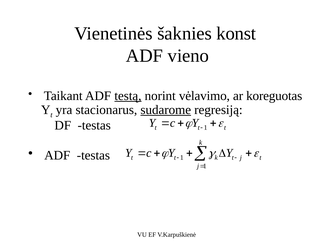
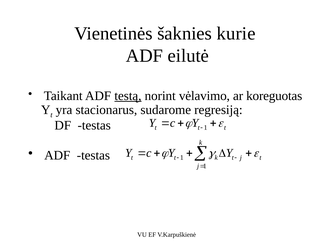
konst: konst -> kurie (236, 33)
vieno: vieno -> eilutė (188, 56)
sudarome underline: present -> none (166, 110)
